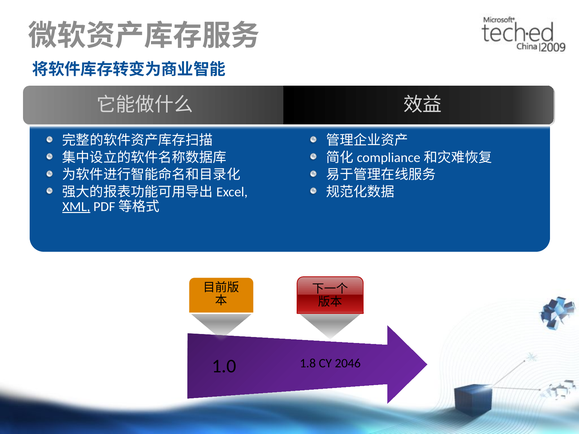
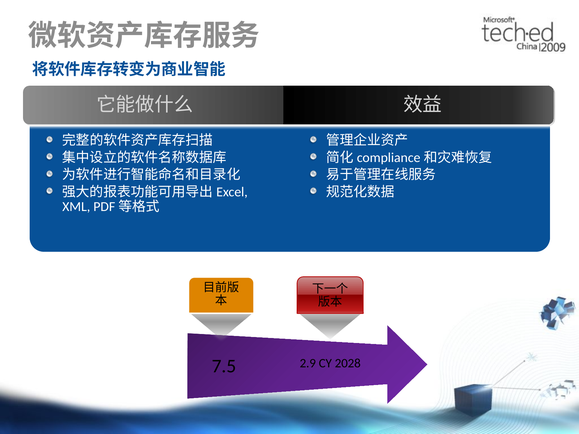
XML underline: present -> none (76, 207)
1.8: 1.8 -> 2.9 (308, 363)
2046: 2046 -> 2028 (348, 363)
1.0: 1.0 -> 7.5 (224, 366)
